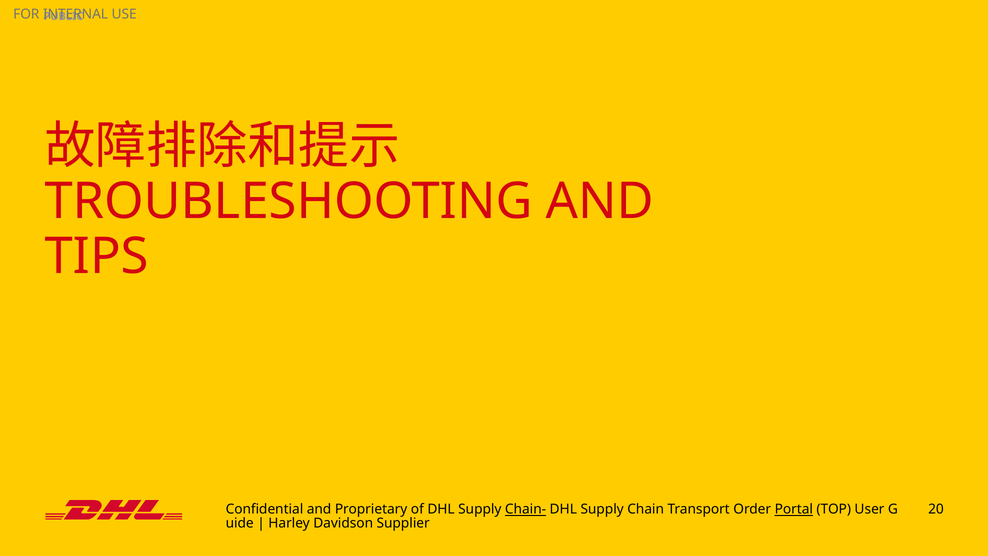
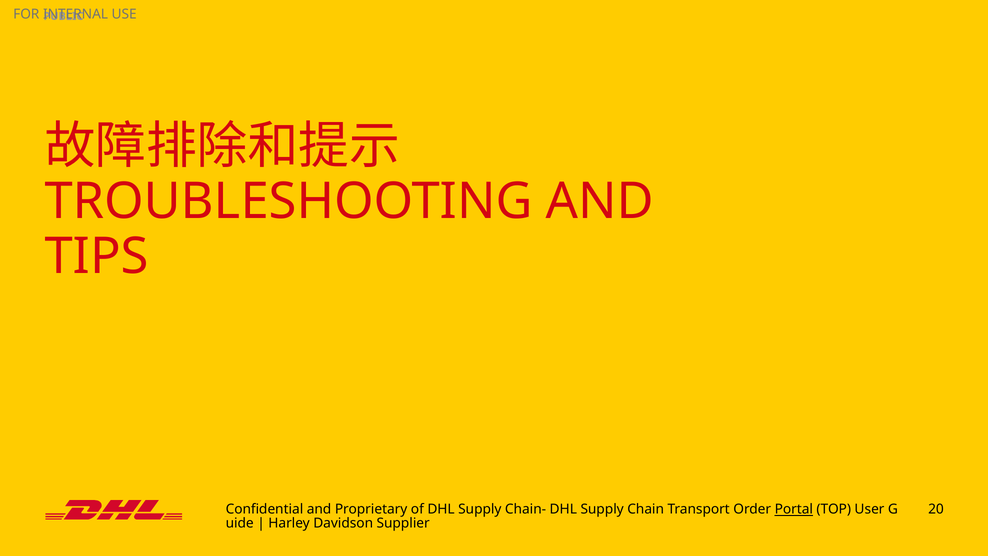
Chain- underline: present -> none (526, 509)
